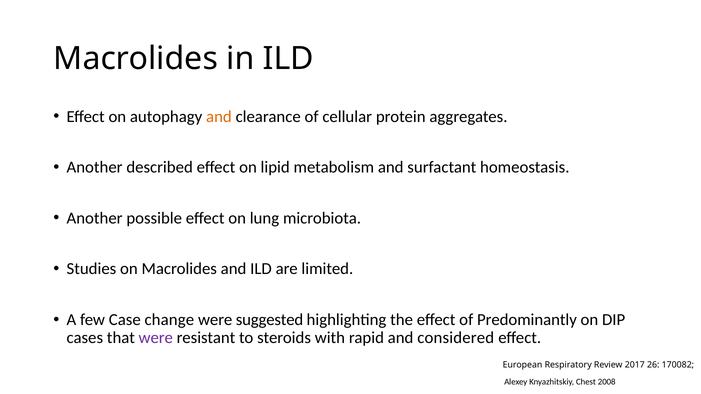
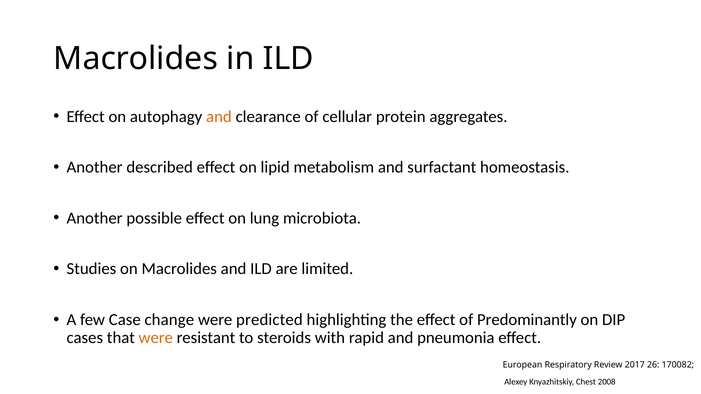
suggested: suggested -> predicted (269, 320)
were colour: purple -> orange (156, 338)
considered: considered -> pneumonia (456, 338)
